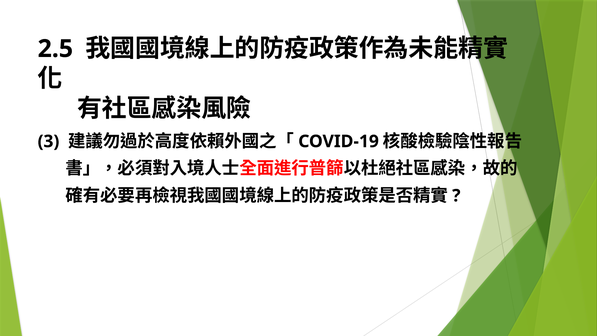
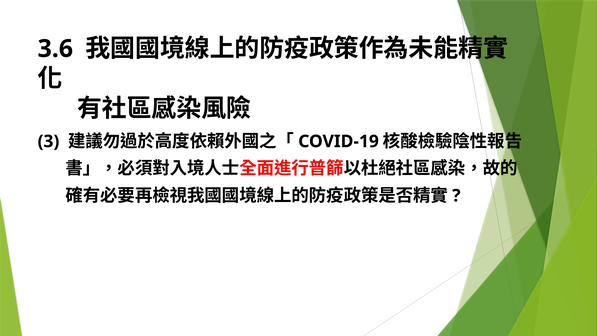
2.5: 2.5 -> 3.6 (55, 49)
